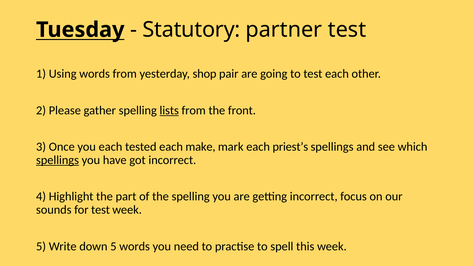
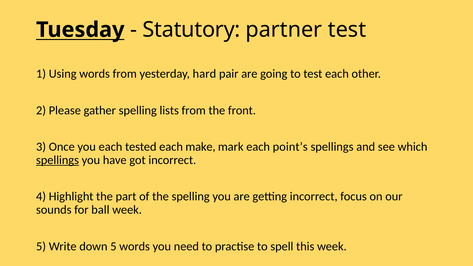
shop: shop -> hard (204, 74)
lists underline: present -> none (169, 110)
priest’s: priest’s -> point’s (290, 147)
for test: test -> ball (100, 210)
